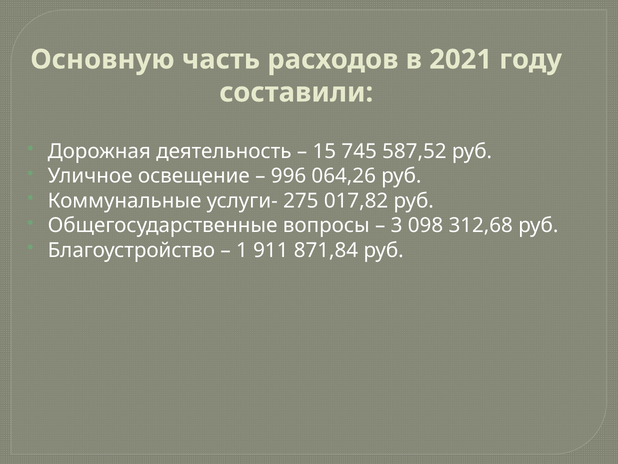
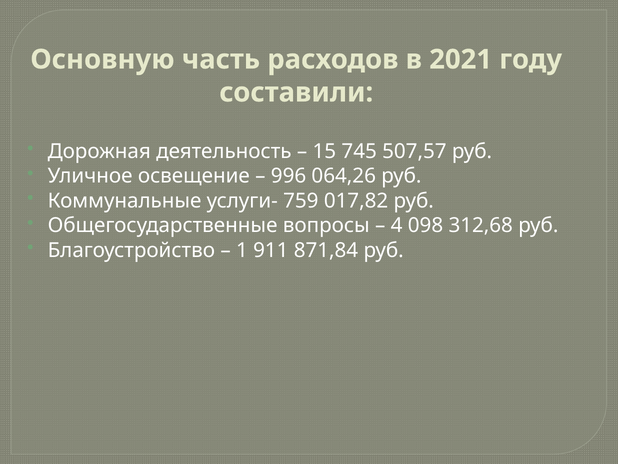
587,52: 587,52 -> 507,57 (414, 151)
275: 275 -> 759 (301, 201)
3: 3 -> 4 (397, 225)
